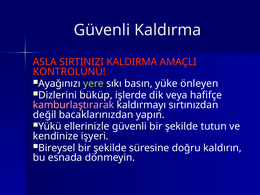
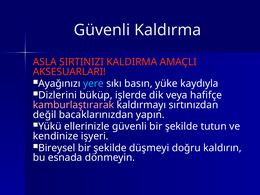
KONTROLÜNÜ: KONTROLÜNÜ -> AKSESUARLARI (69, 72)
yere colour: light green -> light blue (93, 84)
önleyen: önleyen -> kaydıyla (199, 84)
süresine: süresine -> düşmeyi (149, 148)
